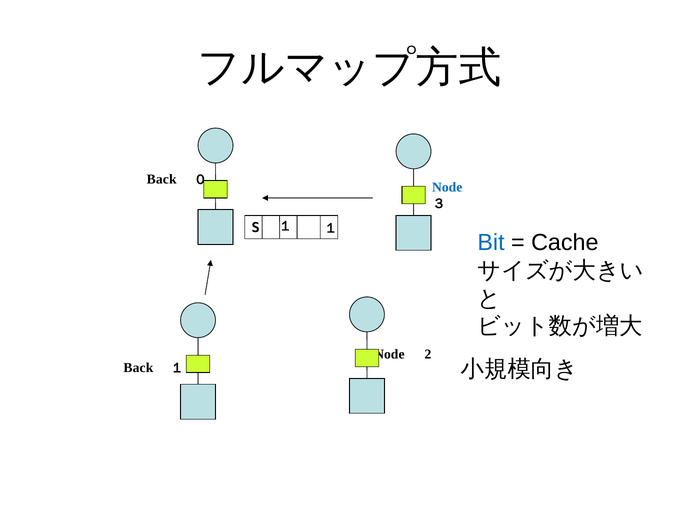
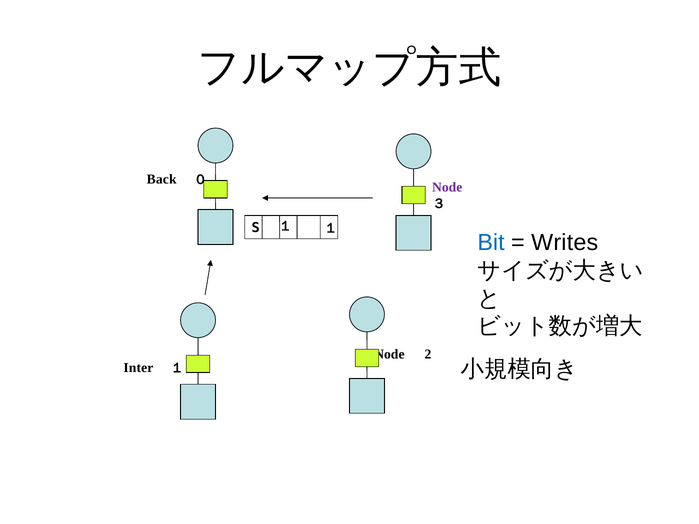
Node colour: blue -> purple (447, 187)
Cache: Cache -> Writes (565, 243)
Back: Back -> Inter (138, 368)
